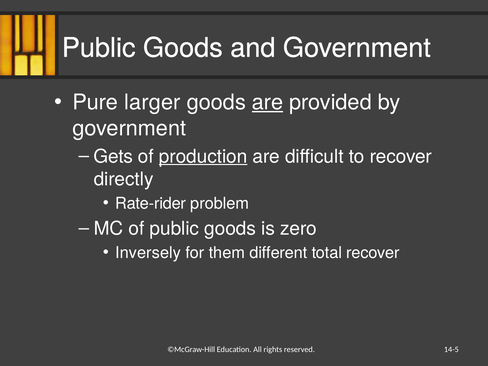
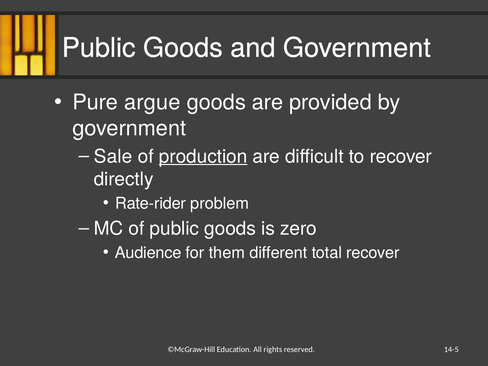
larger: larger -> argue (152, 102)
are underline: present -> none (268, 102)
Gets: Gets -> Sale (113, 156)
Inversely: Inversely -> Audience (148, 253)
